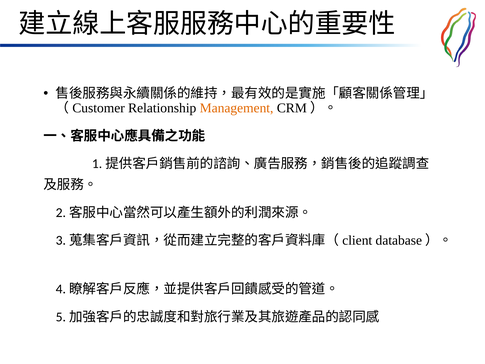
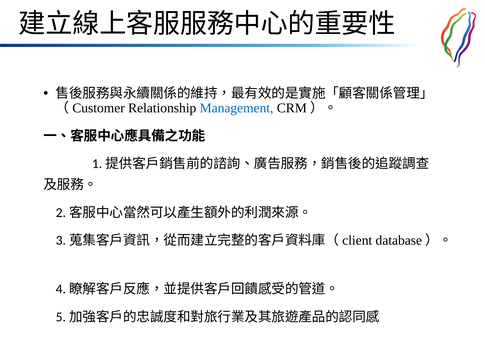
Management colour: orange -> blue (237, 108)
